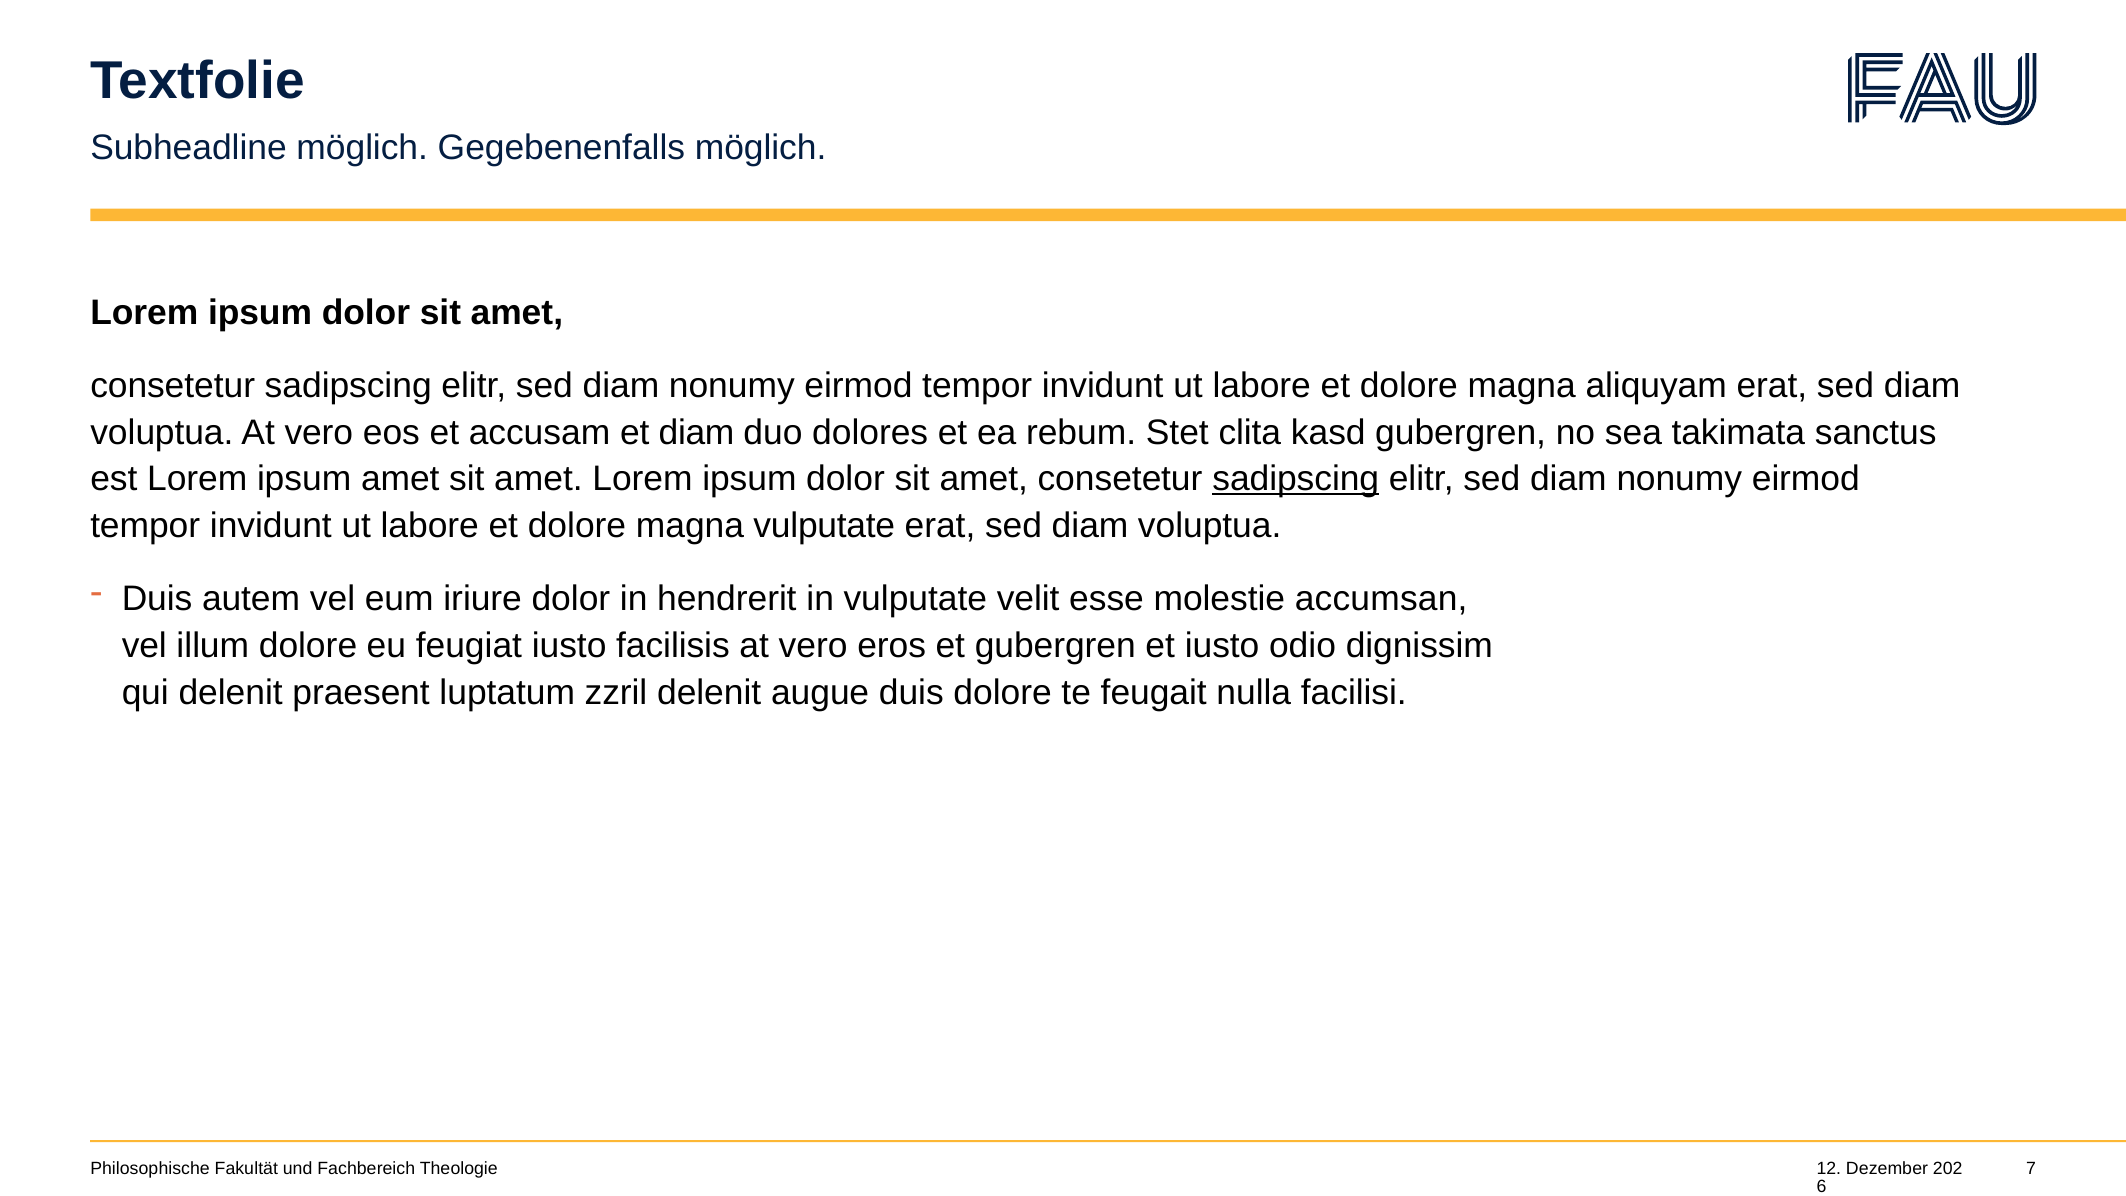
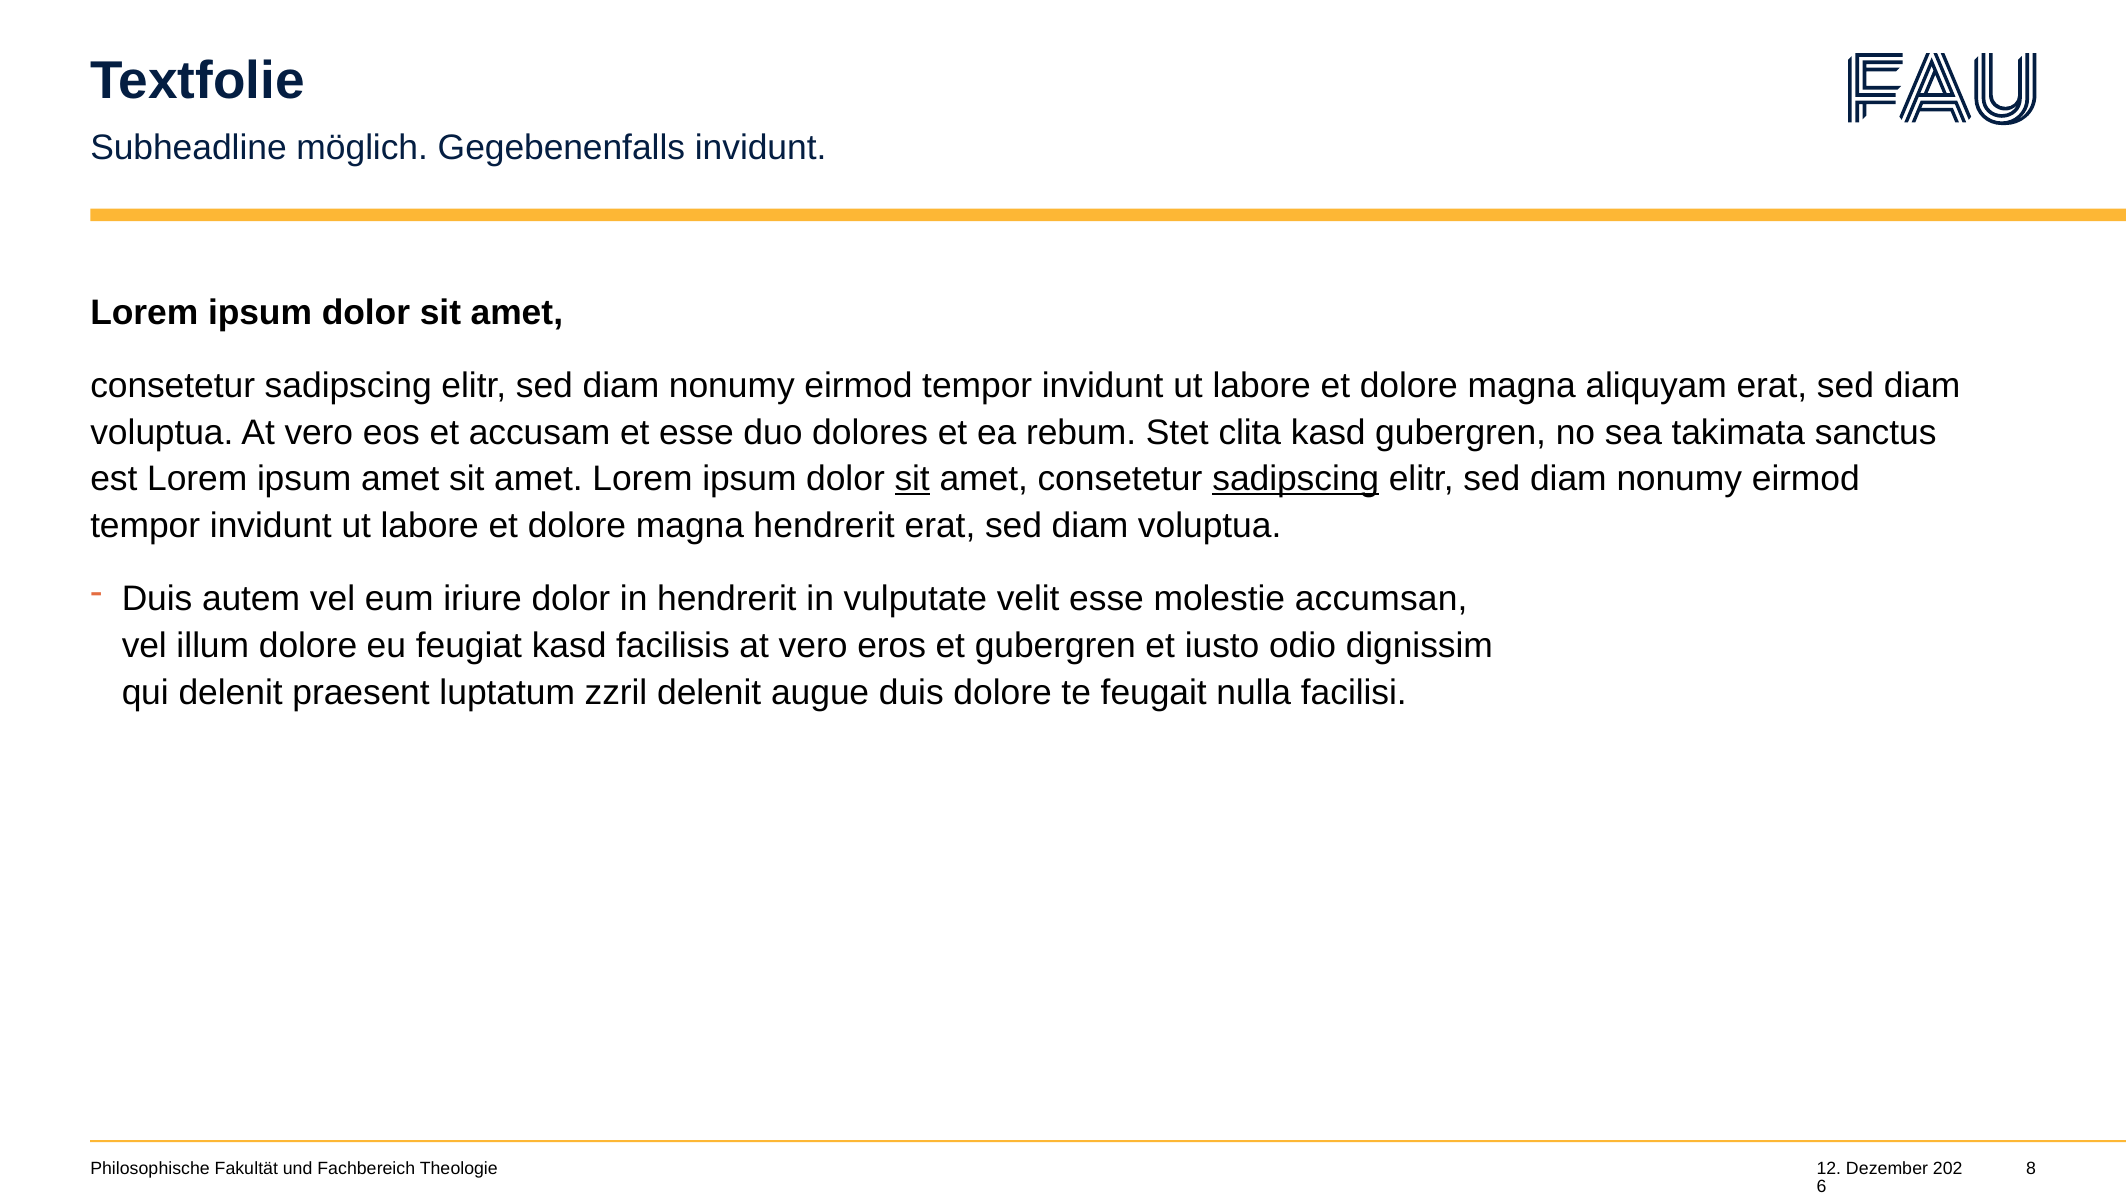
Gegebenenfalls möglich: möglich -> invidunt (761, 148)
et diam: diam -> esse (696, 432)
sit underline: none -> present (912, 479)
magna vulputate: vulputate -> hendrerit (824, 526)
feugiat iusto: iusto -> kasd (569, 646)
7: 7 -> 8 (2031, 1169)
